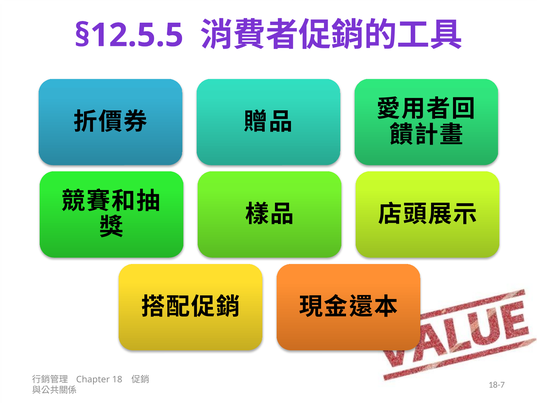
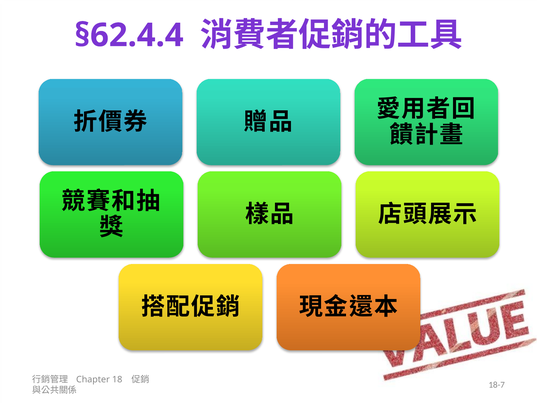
§12.5.5: §12.5.5 -> §62.4.4 (129, 35)
